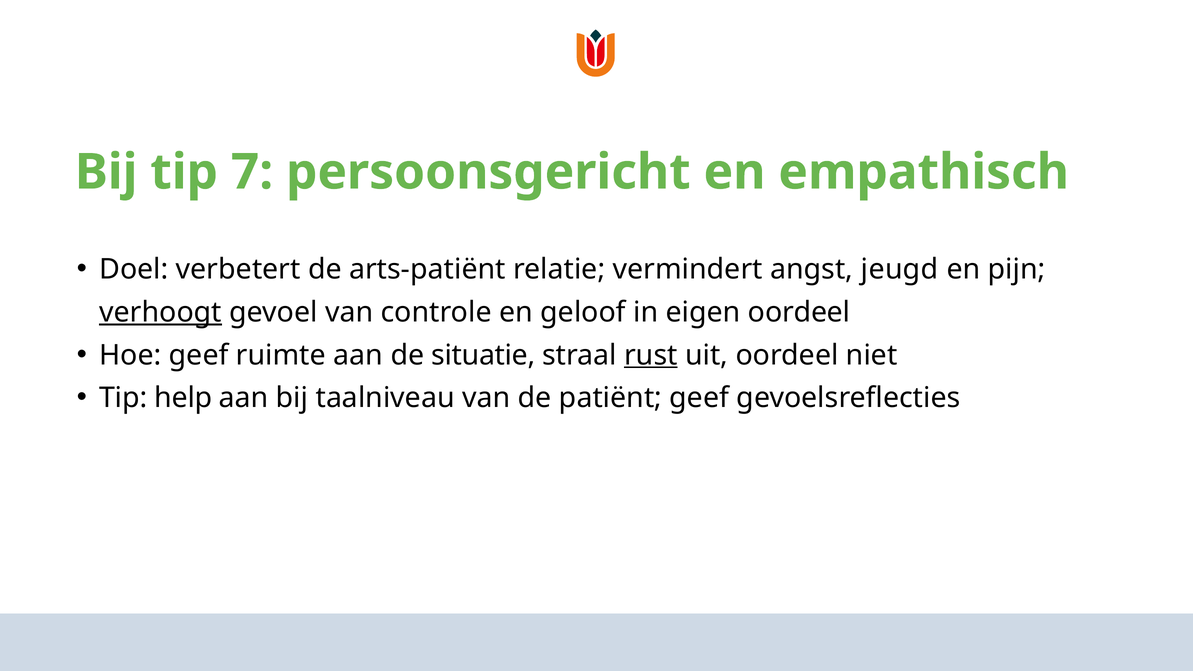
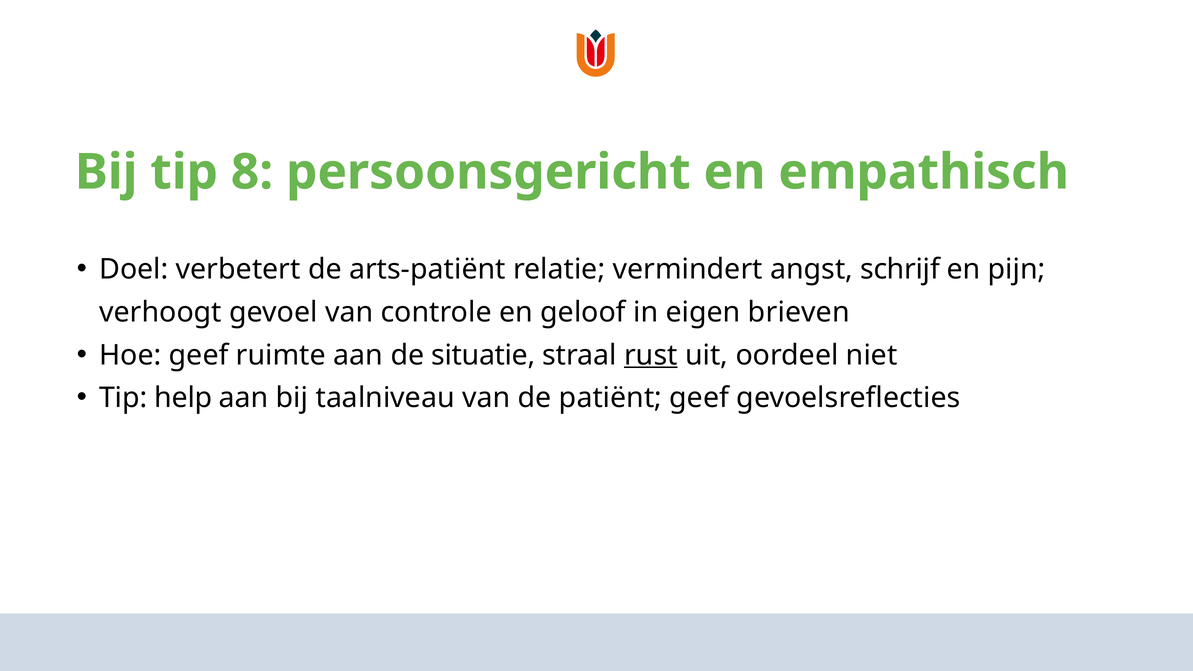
7: 7 -> 8 (252, 172)
jeugd: jeugd -> schrijf (900, 269)
verhoogt underline: present -> none (160, 312)
eigen oordeel: oordeel -> brieven (799, 312)
